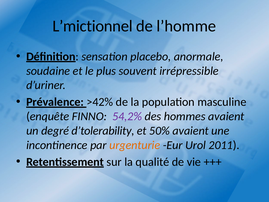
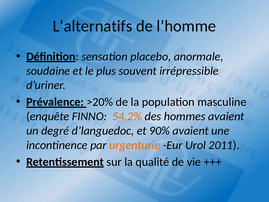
L’mictionnel: L’mictionnel -> L’alternatifs (92, 26)
>42%: >42% -> >20% (100, 102)
54,2% colour: purple -> orange (127, 116)
d’tolerability: d’tolerability -> d’languedoc (103, 131)
50%: 50% -> 90% (159, 131)
